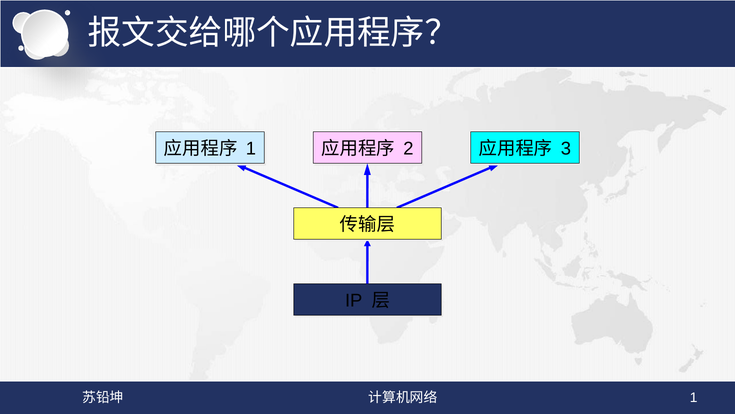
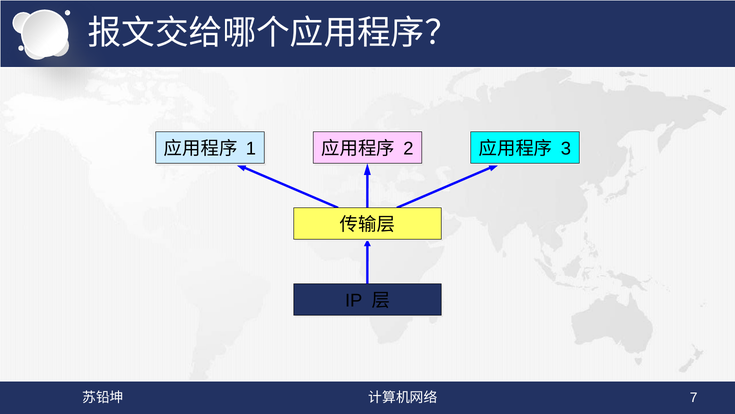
1: 1 -> 7 (694, 397)
